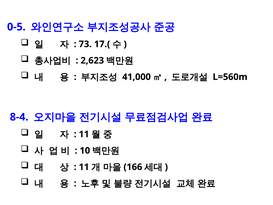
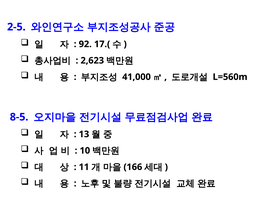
0-5: 0-5 -> 2-5 (16, 27)
73: 73 -> 92 (85, 44)
8-4: 8-4 -> 8-5 (19, 117)
11: 11 -> 13 (84, 134)
